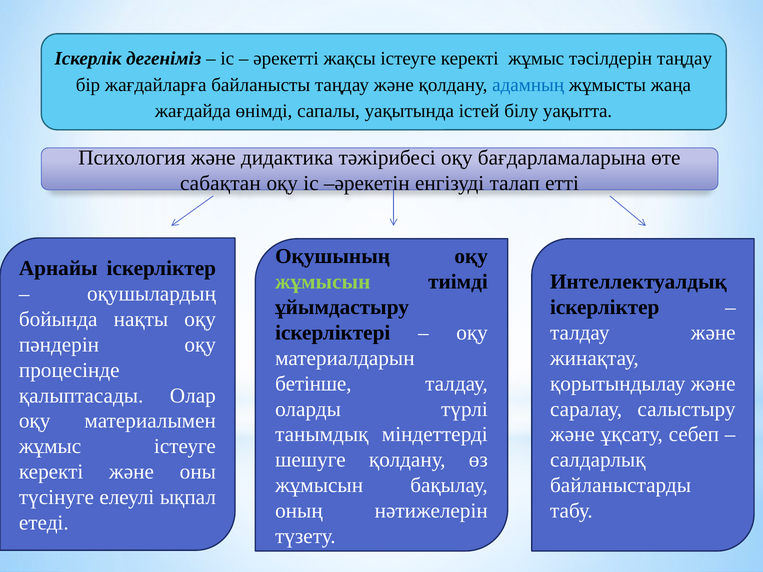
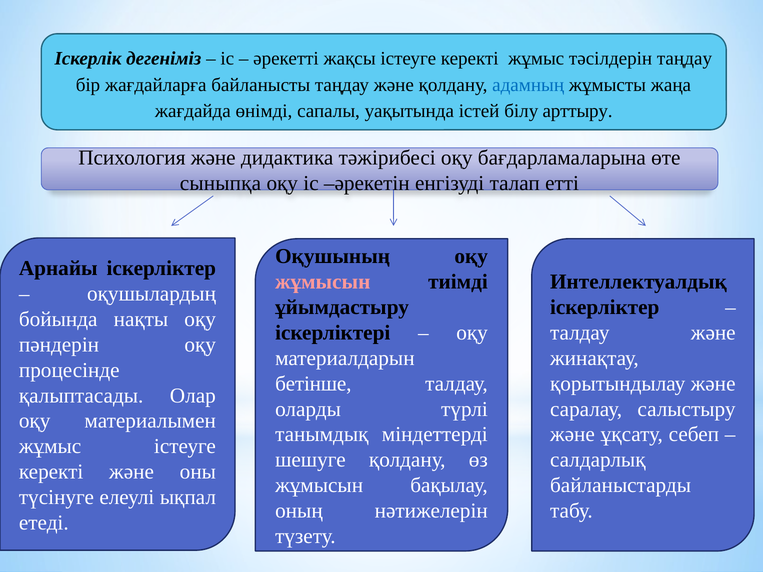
уақытта: уақытта -> арттыру (578, 111)
сабақтан: сабақтан -> сыныпқа (220, 183)
жұмысын colour: light green -> pink (323, 282)
